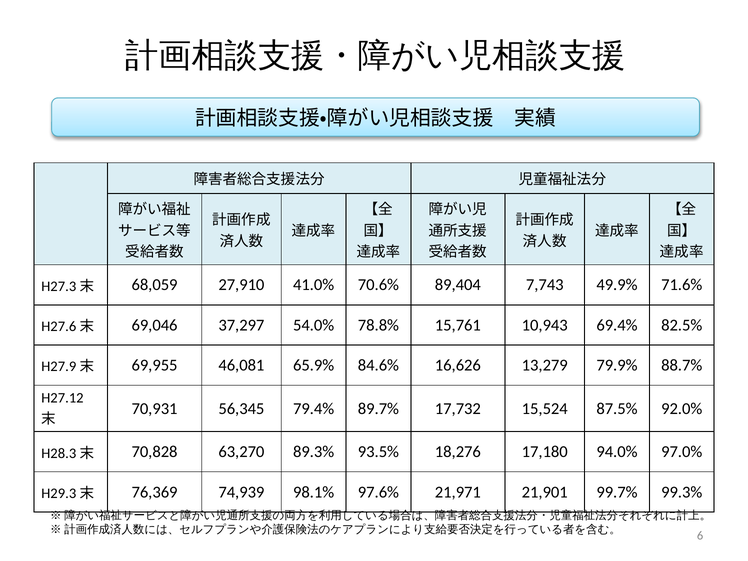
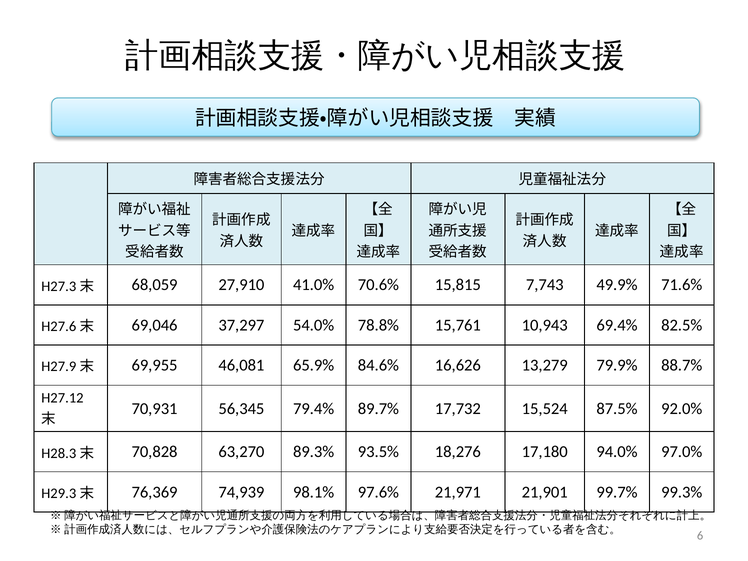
89,404: 89,404 -> 15,815 (458, 285)
